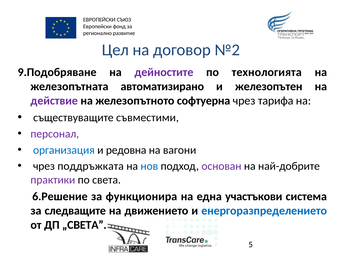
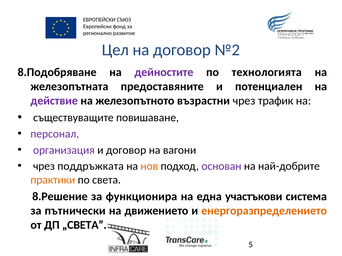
9.Подобряване: 9.Подобряване -> 8.Подобряване (57, 72)
автоматизирано: автоматизирано -> предоставяните (162, 87)
железопътен: железопътен -> потенциален (269, 87)
софтуерна: софтуерна -> възрастни (203, 101)
тарифа: тарифа -> трафик (276, 101)
съвместими: съвместими -> повишаване (148, 118)
организация colour: blue -> purple (64, 150)
и редовна: редовна -> договор (126, 150)
нов colour: blue -> orange (149, 166)
практики colour: purple -> orange (53, 180)
6.Решение: 6.Решение -> 8.Решение (60, 197)
следващите: следващите -> пътнически (75, 211)
енергоразпределението colour: blue -> orange (264, 211)
